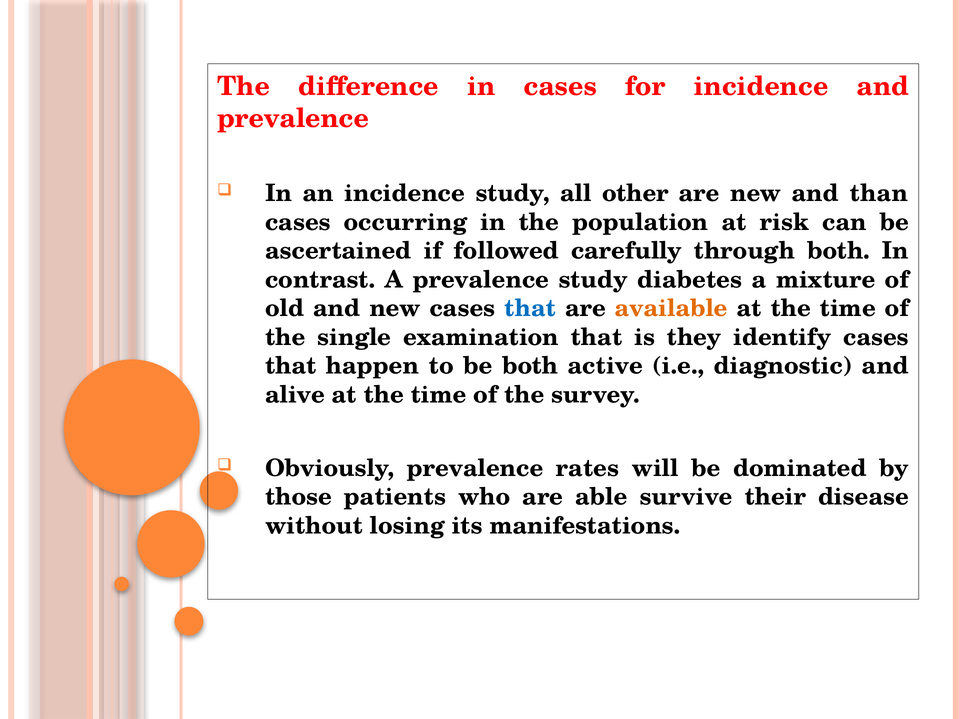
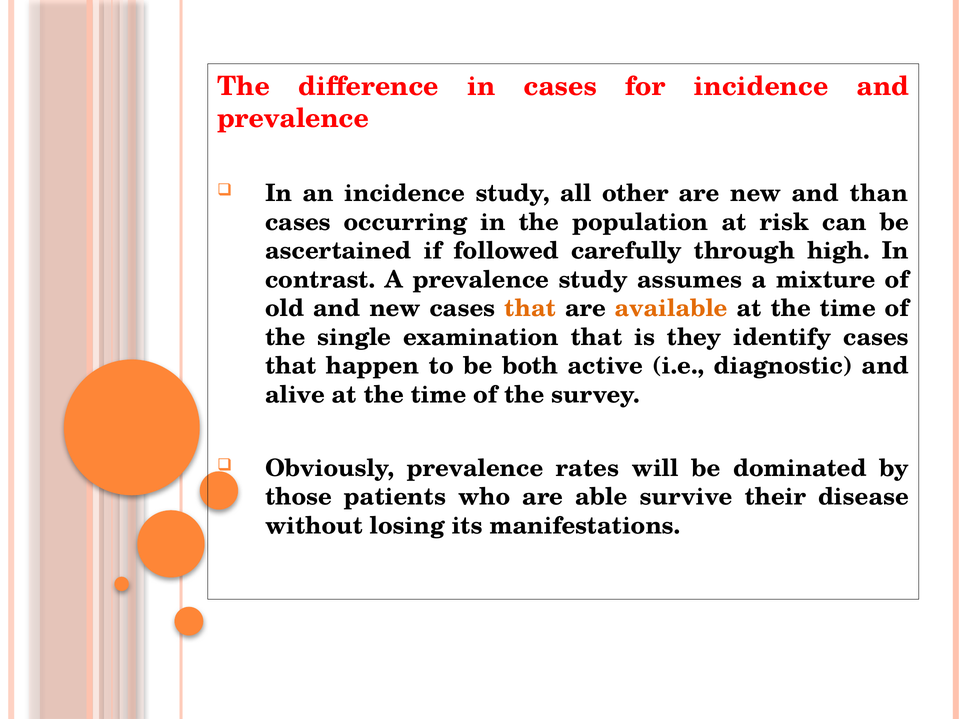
through both: both -> high (838, 251)
diabetes: diabetes -> assumes (690, 280)
that colour: blue -> orange (530, 309)
